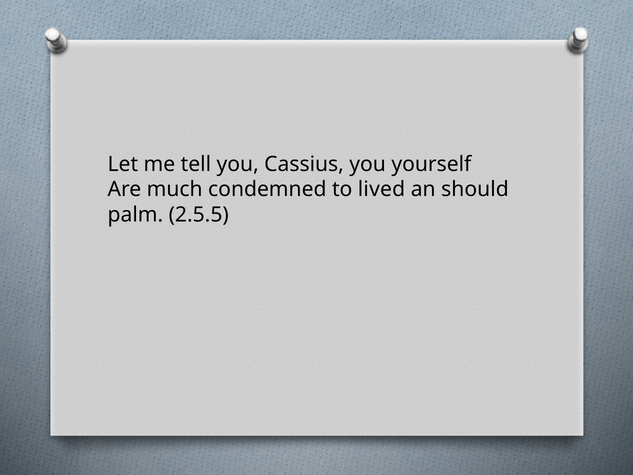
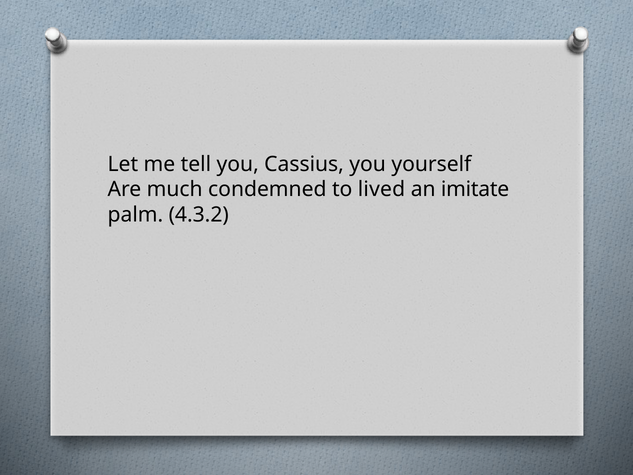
should: should -> imitate (475, 189)
2.5.5: 2.5.5 -> 4.3.2 (199, 215)
